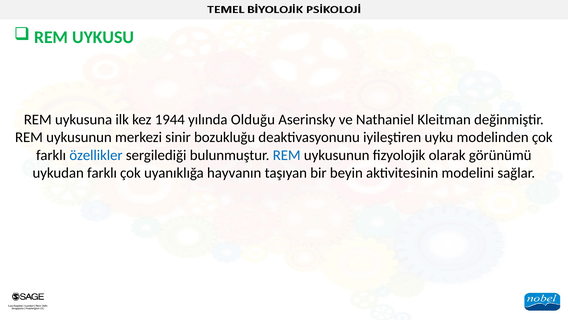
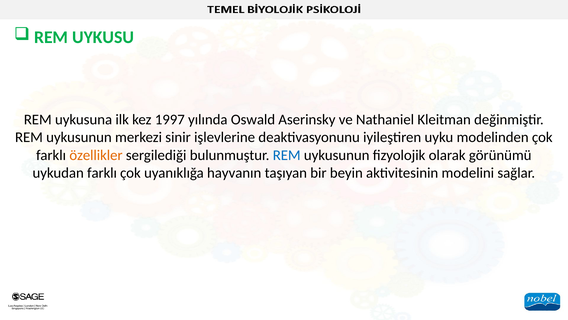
1944: 1944 -> 1997 (170, 119)
Olduğu: Olduğu -> Oswald (253, 119)
bozukluğu: bozukluğu -> işlevlerine (225, 137)
özellikler colour: blue -> orange (96, 155)
